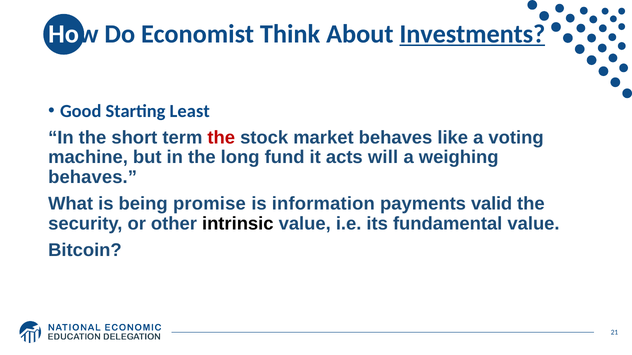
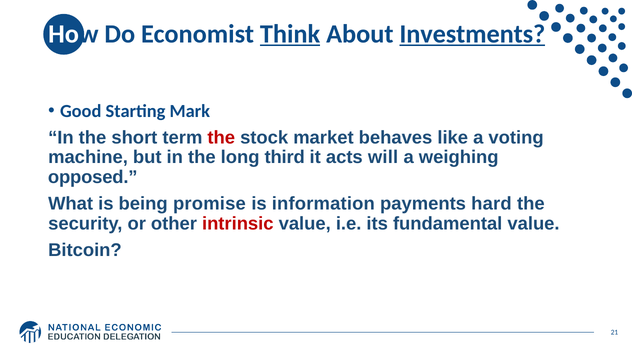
Think underline: none -> present (290, 34)
Least: Least -> Mark (190, 111)
fund: fund -> third (285, 158)
behaves: behaves -> opposed (93, 178)
valid: valid -> hard (491, 204)
intrinsic colour: black -> red (238, 224)
